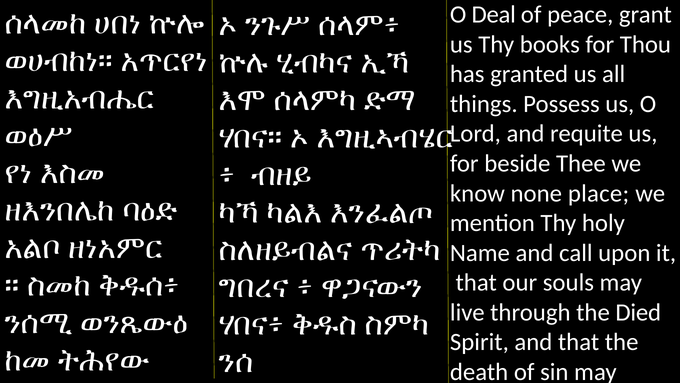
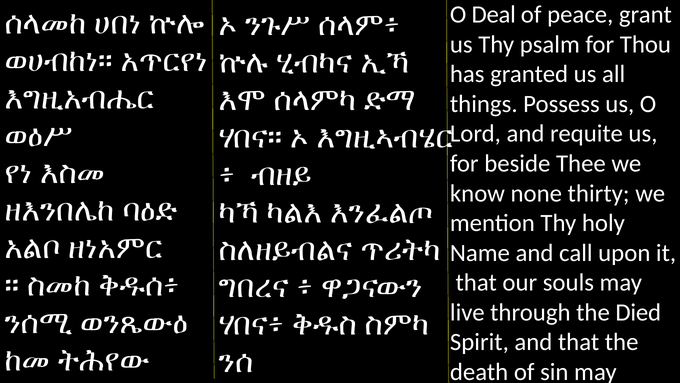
books: books -> psalm (550, 44)
place: place -> thirty (599, 193)
